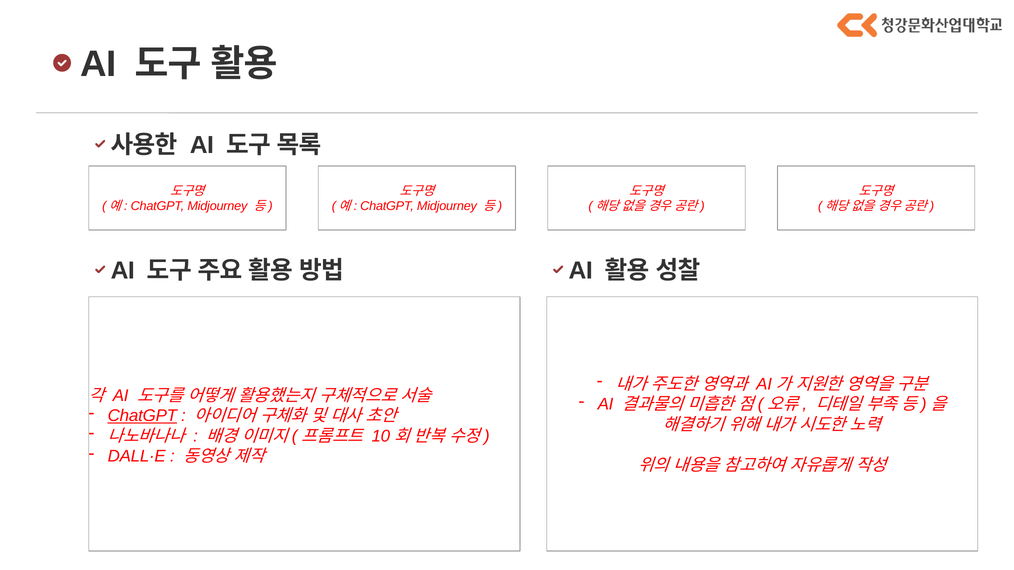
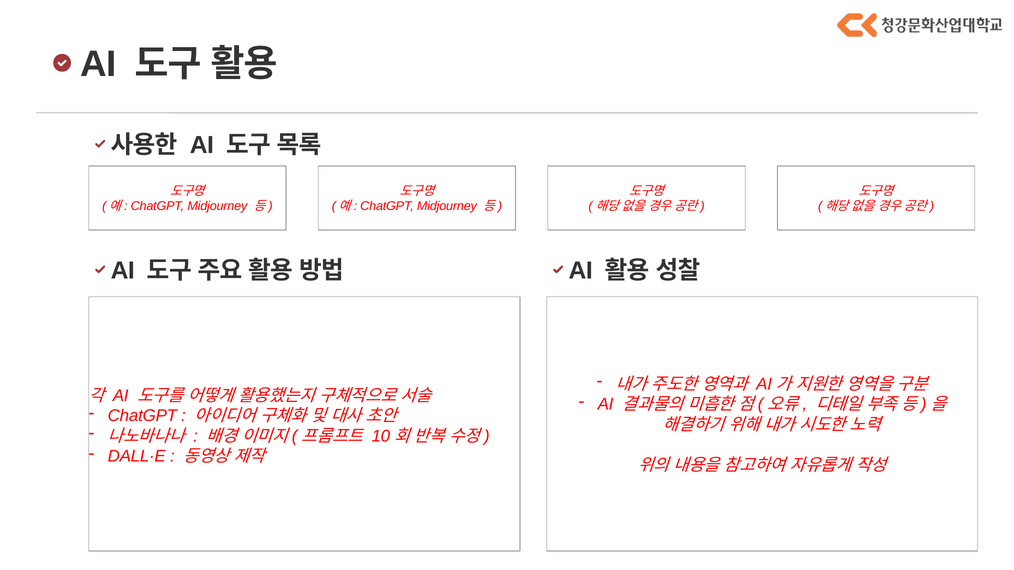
ChatGPT underline: present -> none (142, 416)
